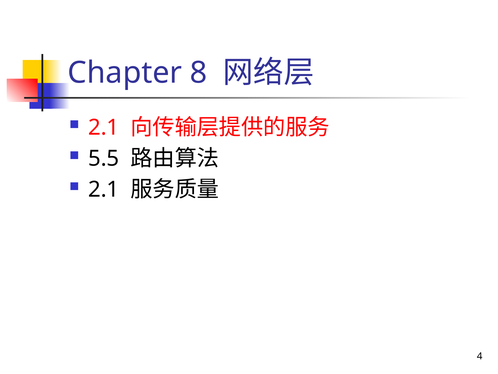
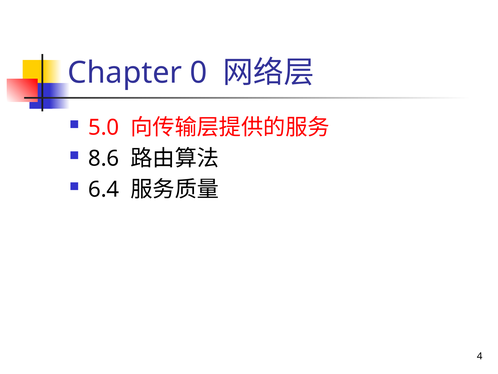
8: 8 -> 0 (199, 73)
2.1: 2.1 -> 5.0 (104, 127)
5.5: 5.5 -> 8.6 (104, 158)
2.1: 2.1 -> 6.4 (104, 189)
